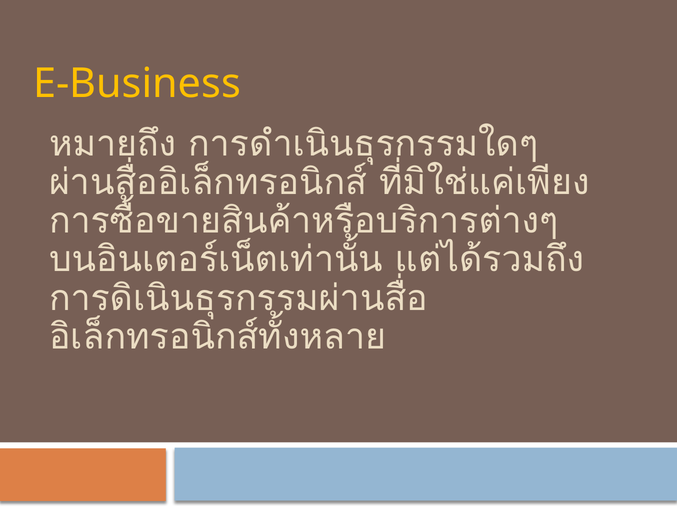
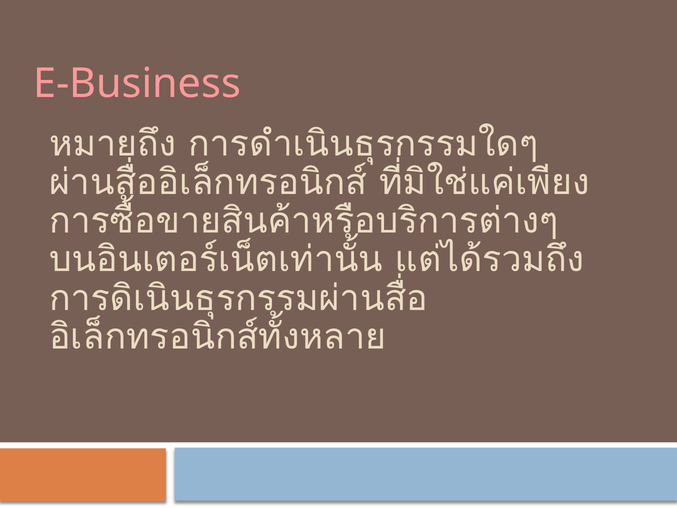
E-Business colour: yellow -> pink (137, 84)
